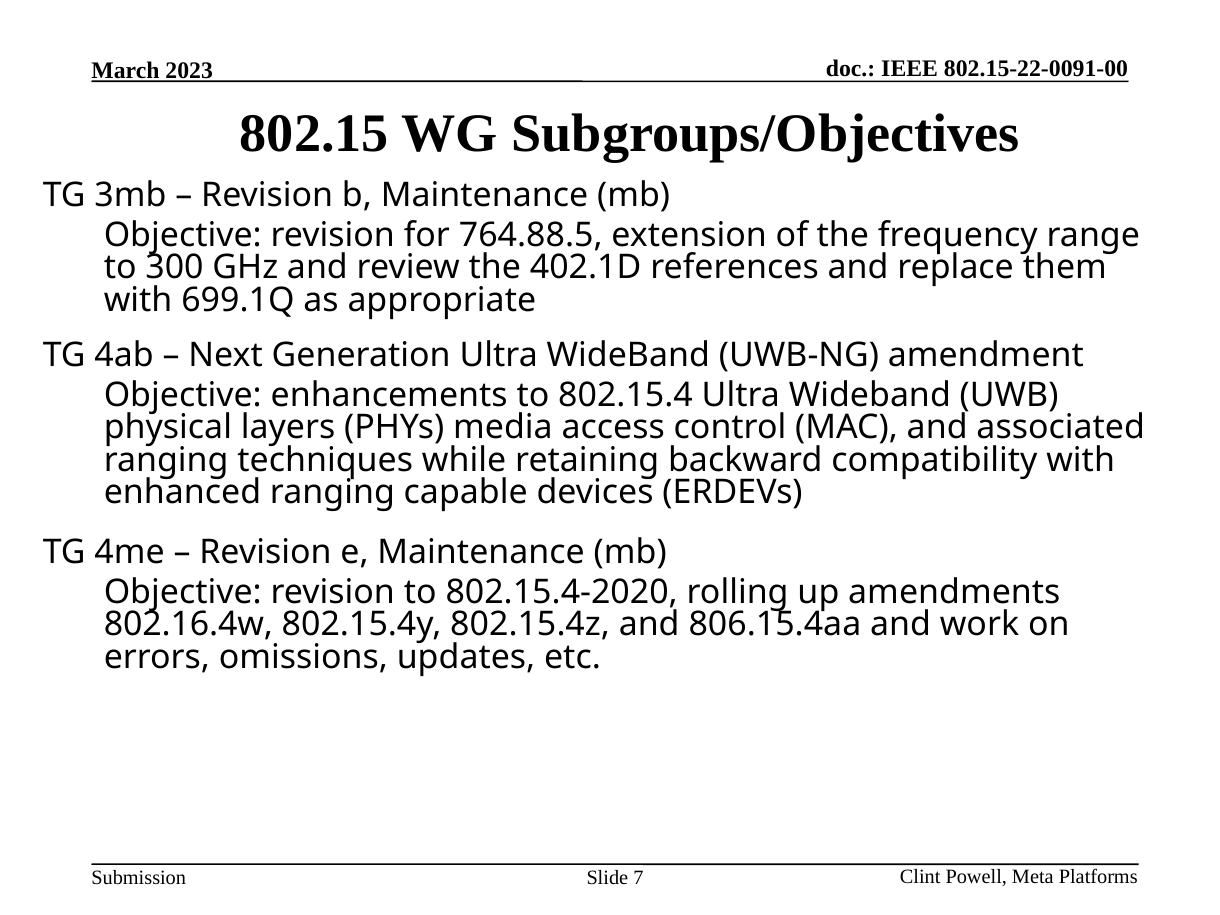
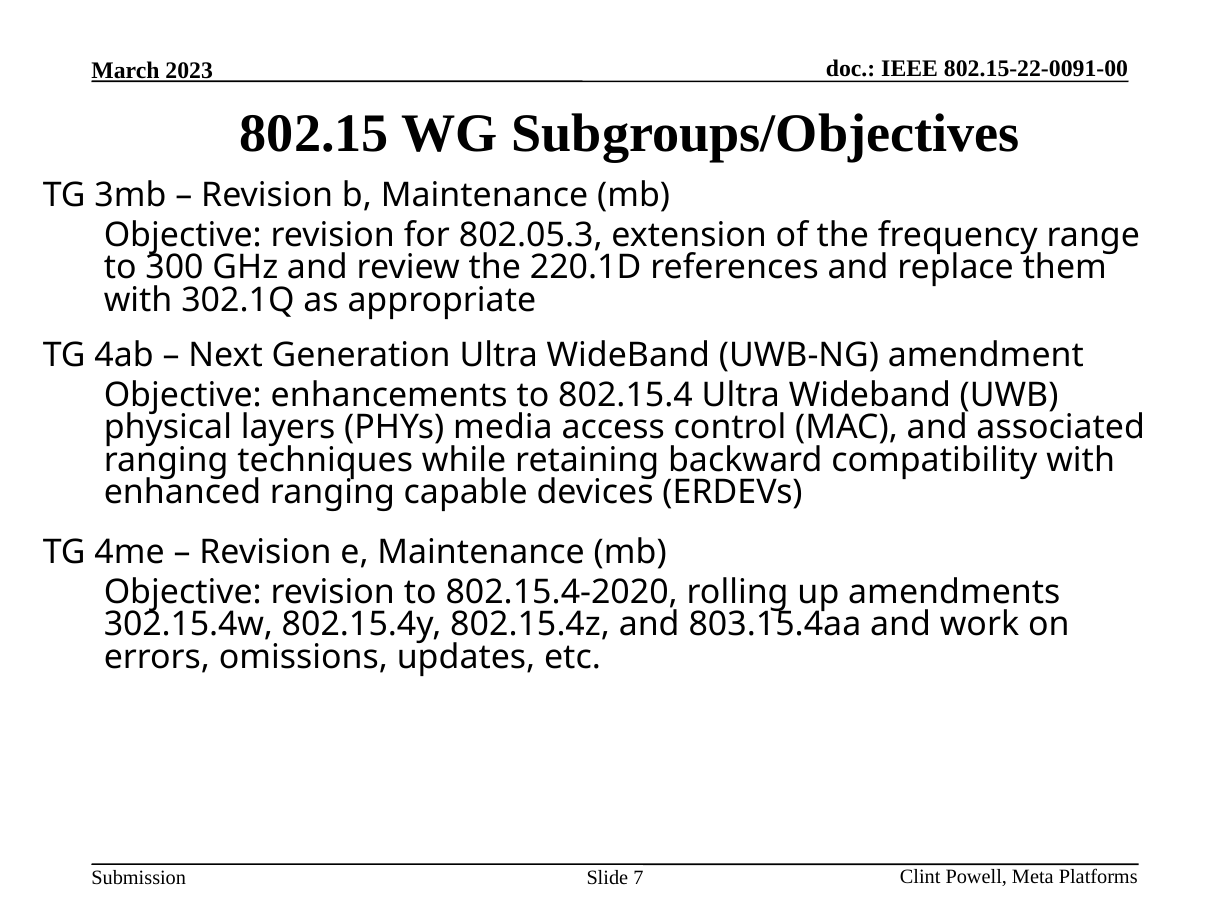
764.88.5: 764.88.5 -> 802.05.3 (531, 235)
402.1D: 402.1D -> 220.1D (586, 268)
699.1Q: 699.1Q -> 302.1Q (238, 300)
802.16.4w: 802.16.4w -> 302.15.4w (188, 625)
806.15.4aa: 806.15.4aa -> 803.15.4aa (775, 625)
